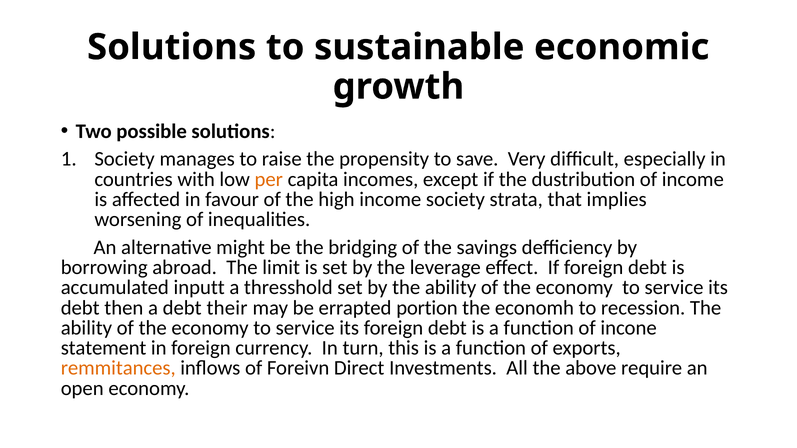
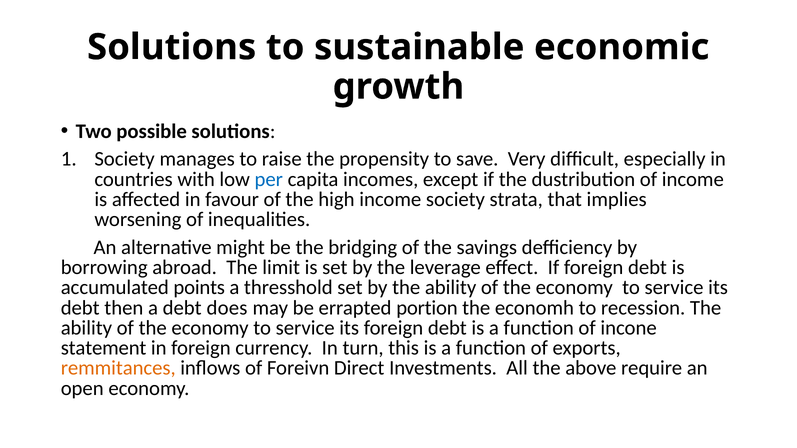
per colour: orange -> blue (269, 179)
inputt: inputt -> points (199, 288)
their: their -> does (227, 308)
